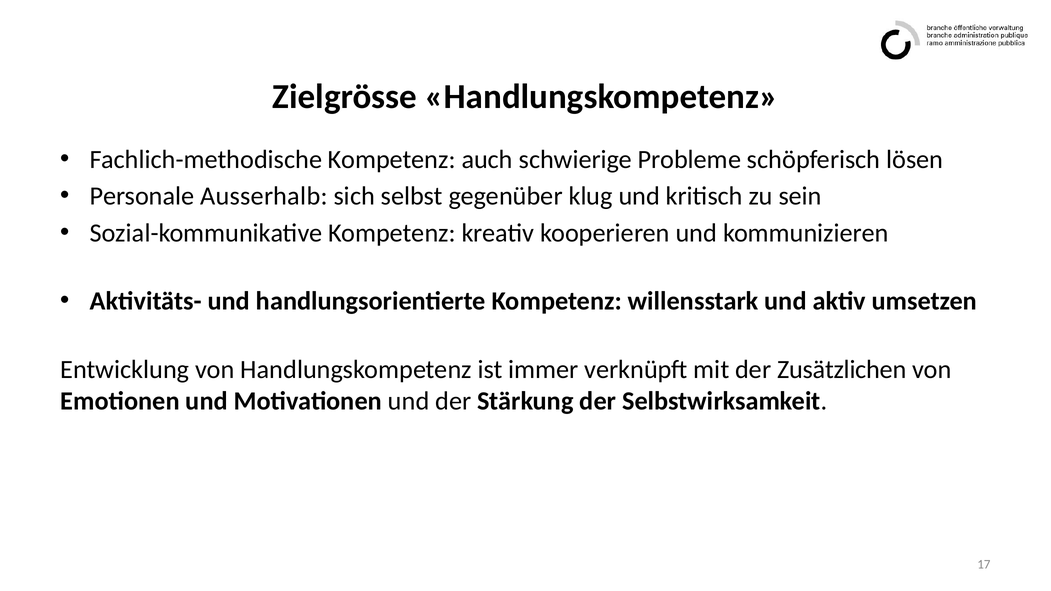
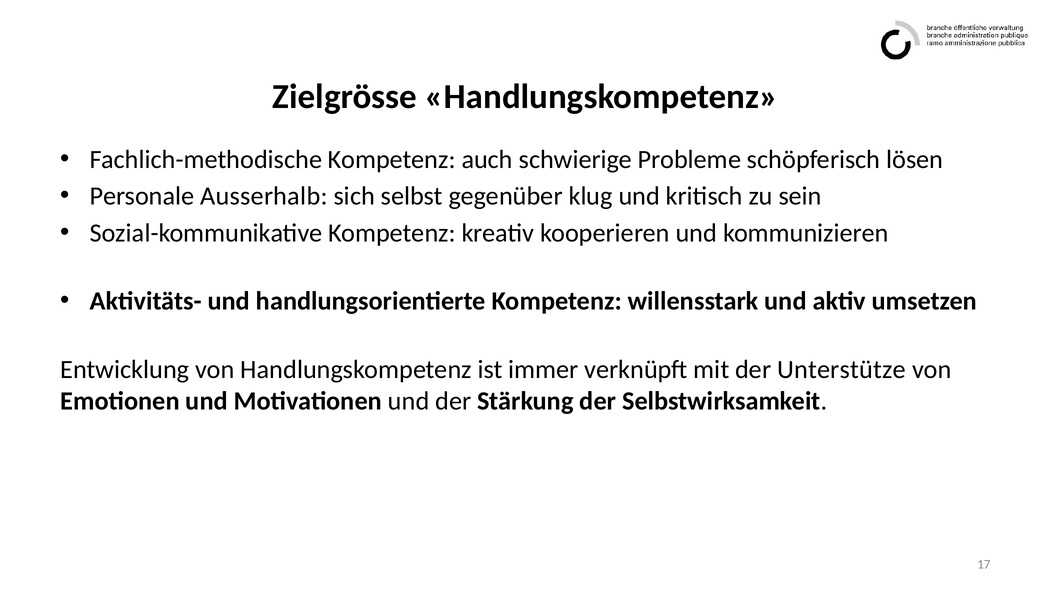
Zusätzlichen: Zusätzlichen -> Unterstütze (842, 370)
